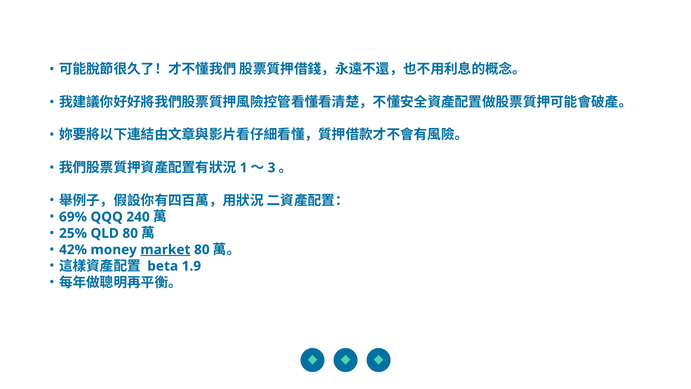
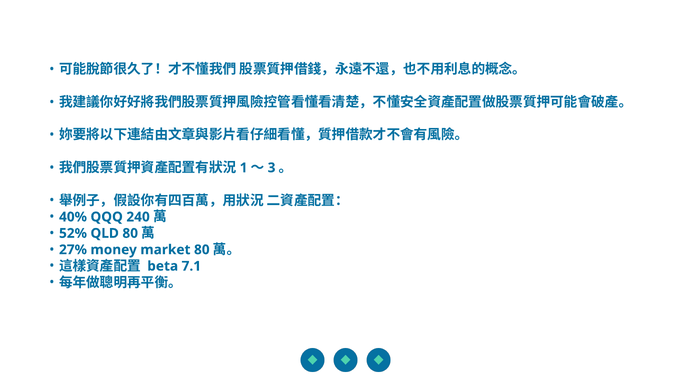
69%: 69% -> 40% (73, 217)
25%: 25% -> 52% (73, 233)
42%: 42% -> 27% (73, 250)
market underline: present -> none (165, 250)
1.9: 1.9 -> 7.1 (191, 266)
